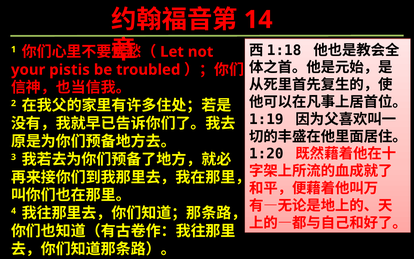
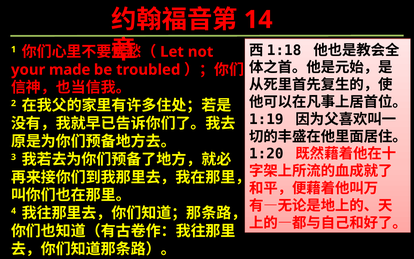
pistis: pistis -> made (70, 70)
